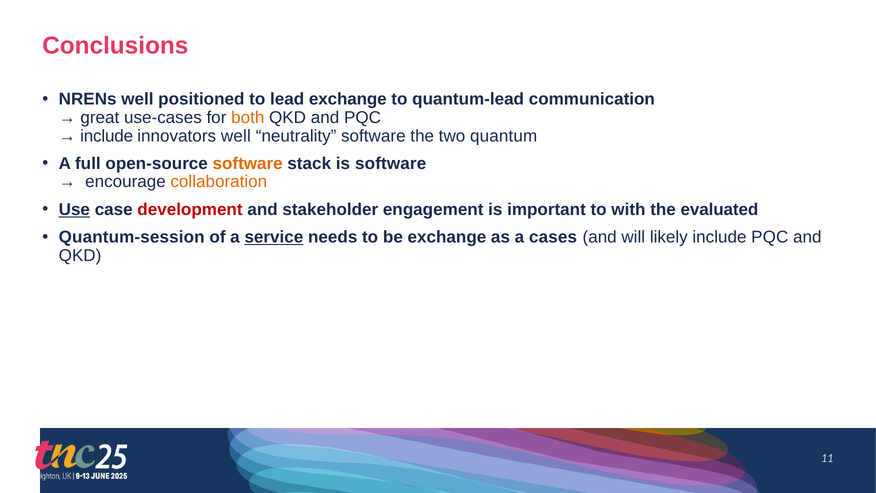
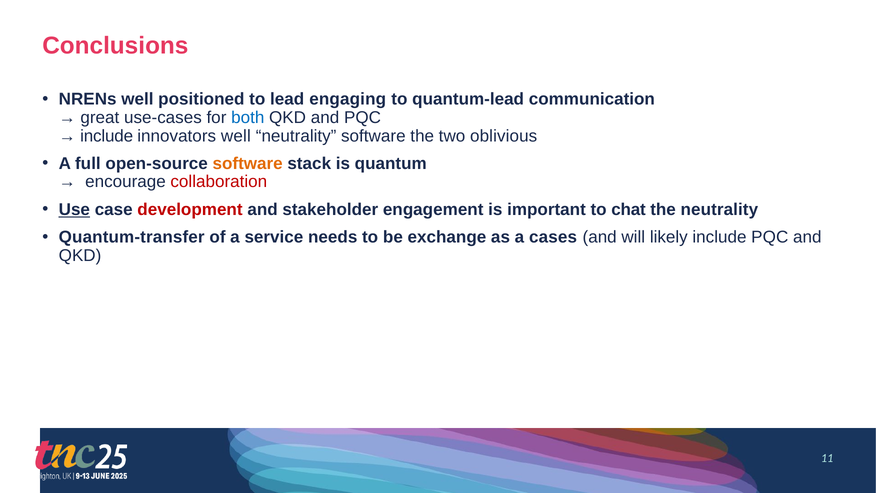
lead exchange: exchange -> engaging (348, 99)
both colour: orange -> blue (248, 117)
quantum: quantum -> oblivious (504, 136)
is software: software -> quantum (391, 163)
collaboration colour: orange -> red (219, 182)
with: with -> chat (629, 209)
the evaluated: evaluated -> neutrality (719, 209)
Quantum-session: Quantum-session -> Quantum-transfer (132, 237)
service underline: present -> none (274, 237)
